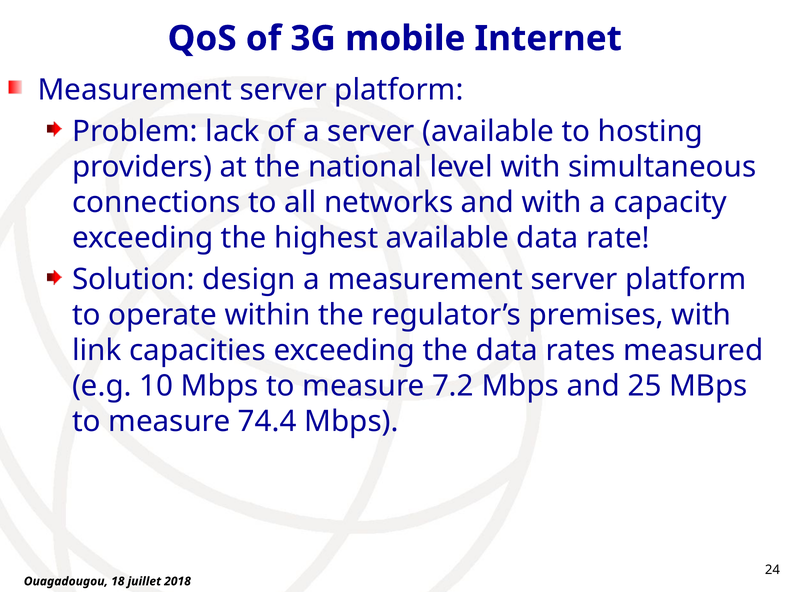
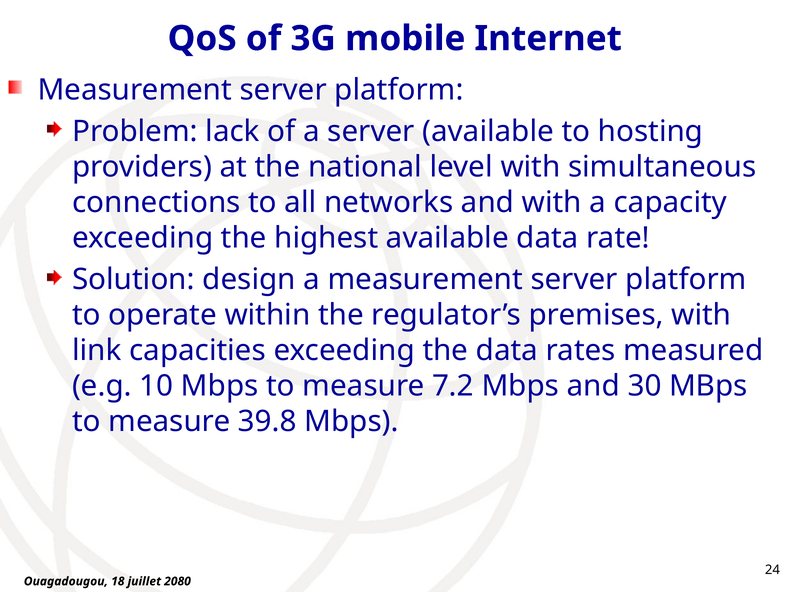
25: 25 -> 30 (645, 386)
74.4: 74.4 -> 39.8 (267, 422)
2018: 2018 -> 2080 (178, 582)
